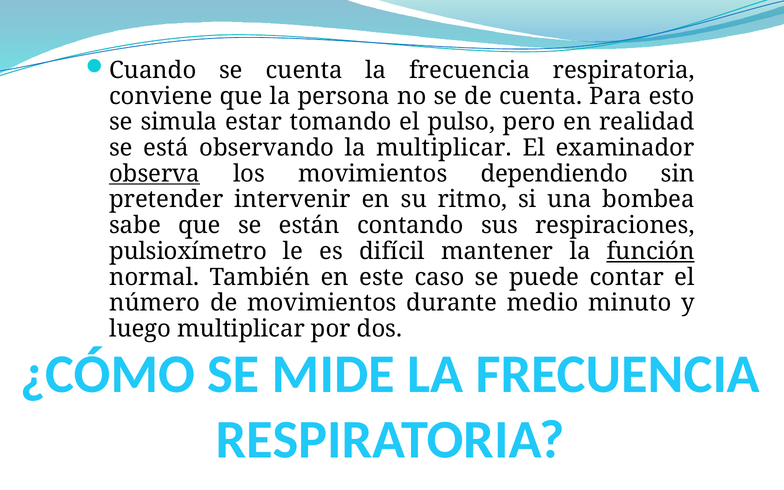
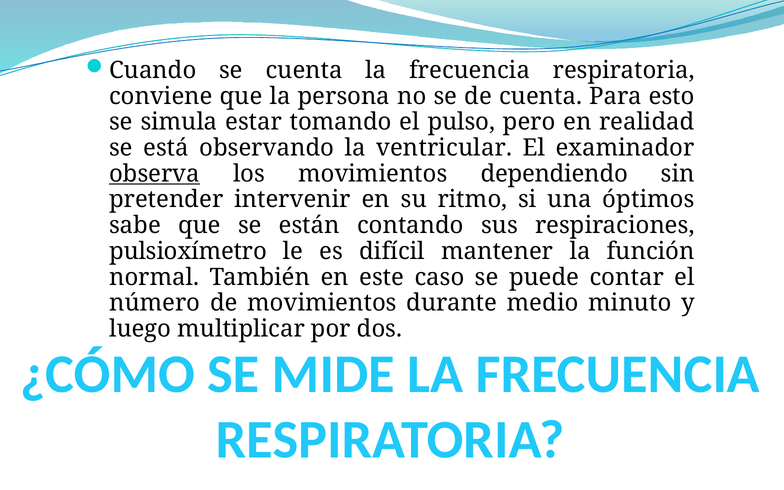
la multiplicar: multiplicar -> ventricular (444, 148)
bombea: bombea -> óptimos (649, 200)
función underline: present -> none (651, 251)
